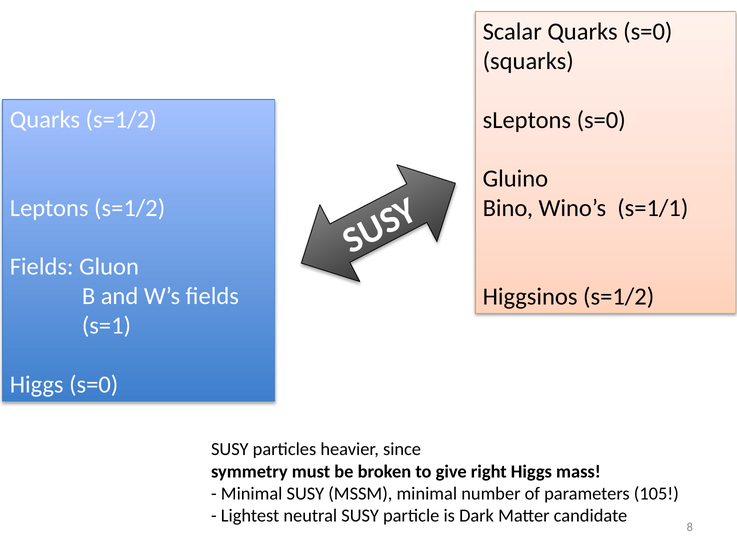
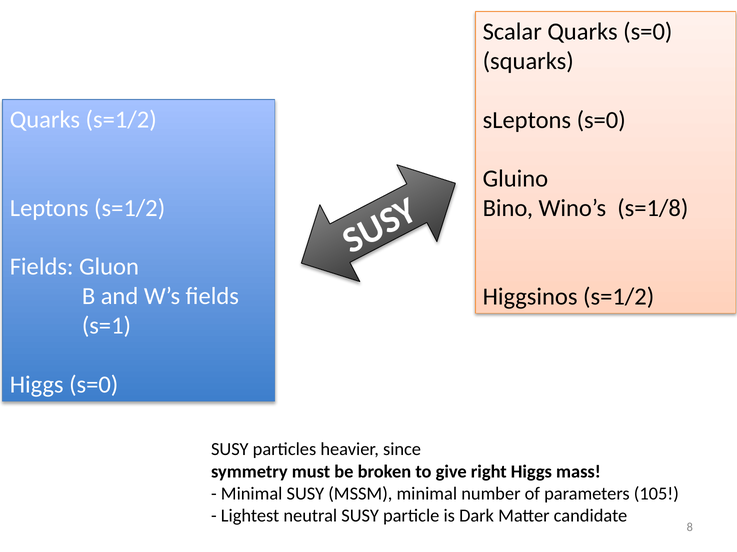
s=1/1: s=1/1 -> s=1/8 (653, 209)
